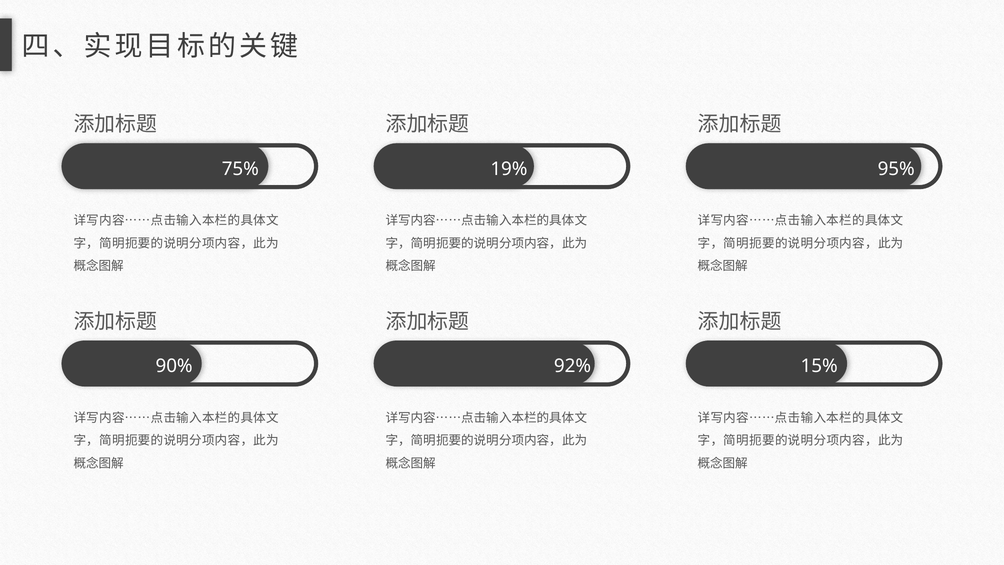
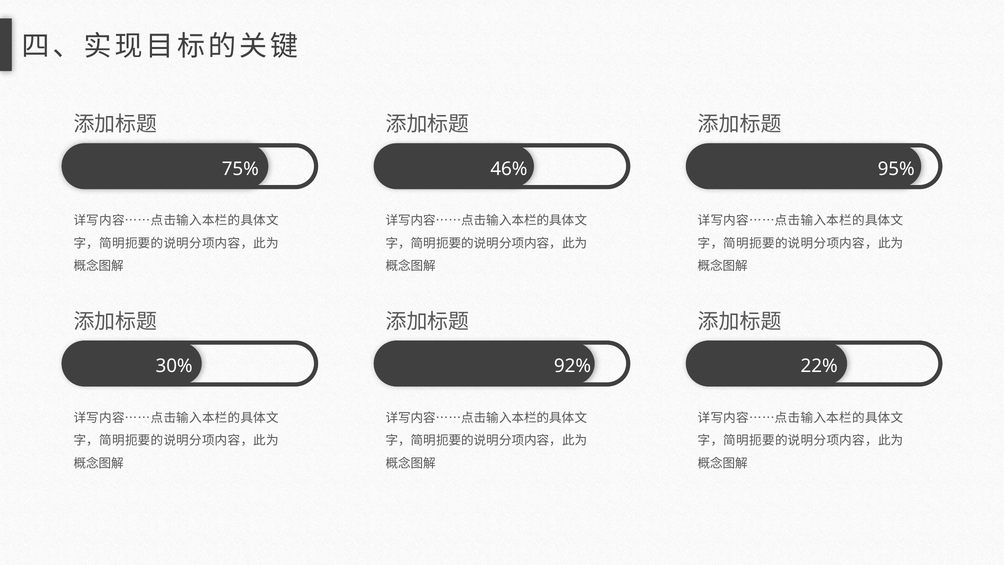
19%: 19% -> 46% (509, 169)
90%: 90% -> 30% (174, 366)
15%: 15% -> 22% (819, 366)
